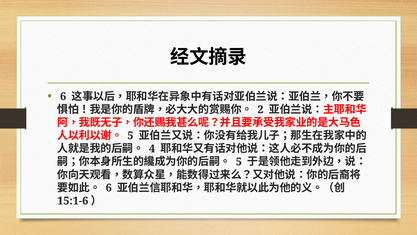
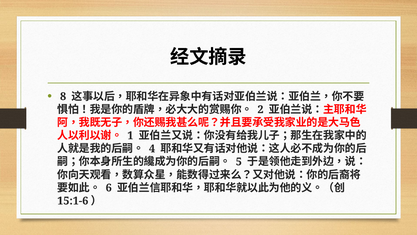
6: 6 -> 8 (63, 96)
5: 5 -> 1 (130, 135)
